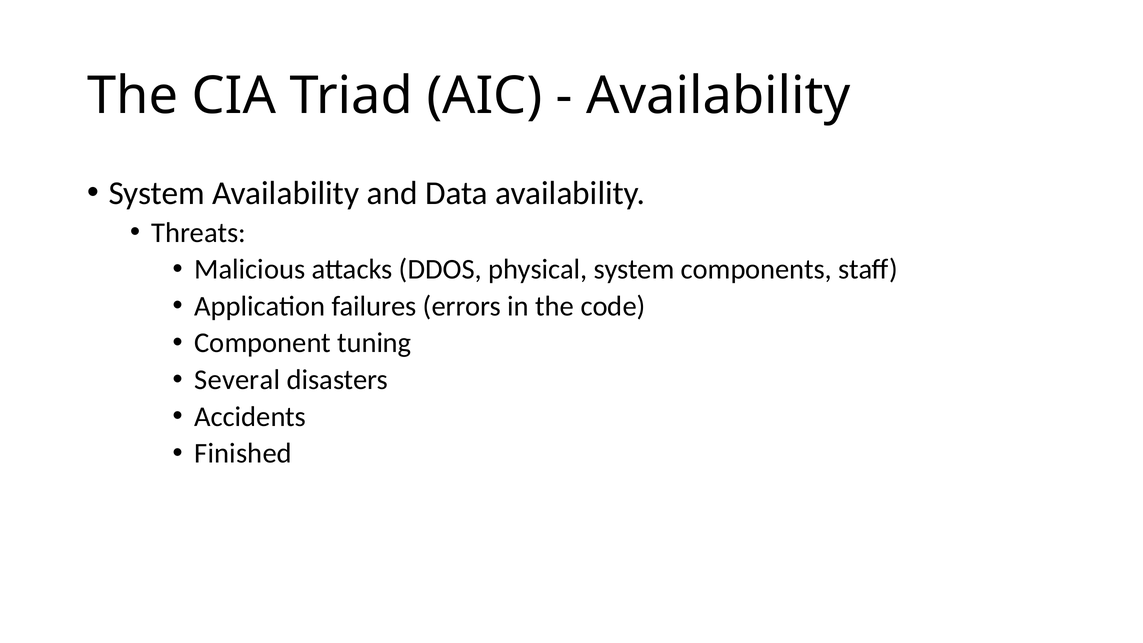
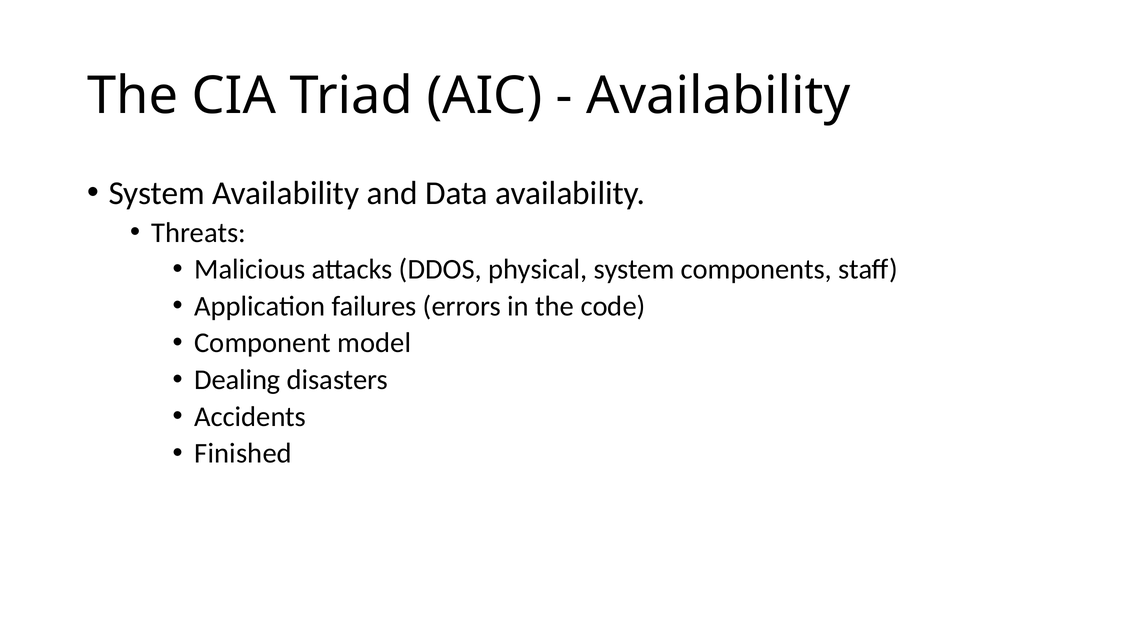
tuning: tuning -> model (374, 343)
Several: Several -> Dealing (237, 380)
